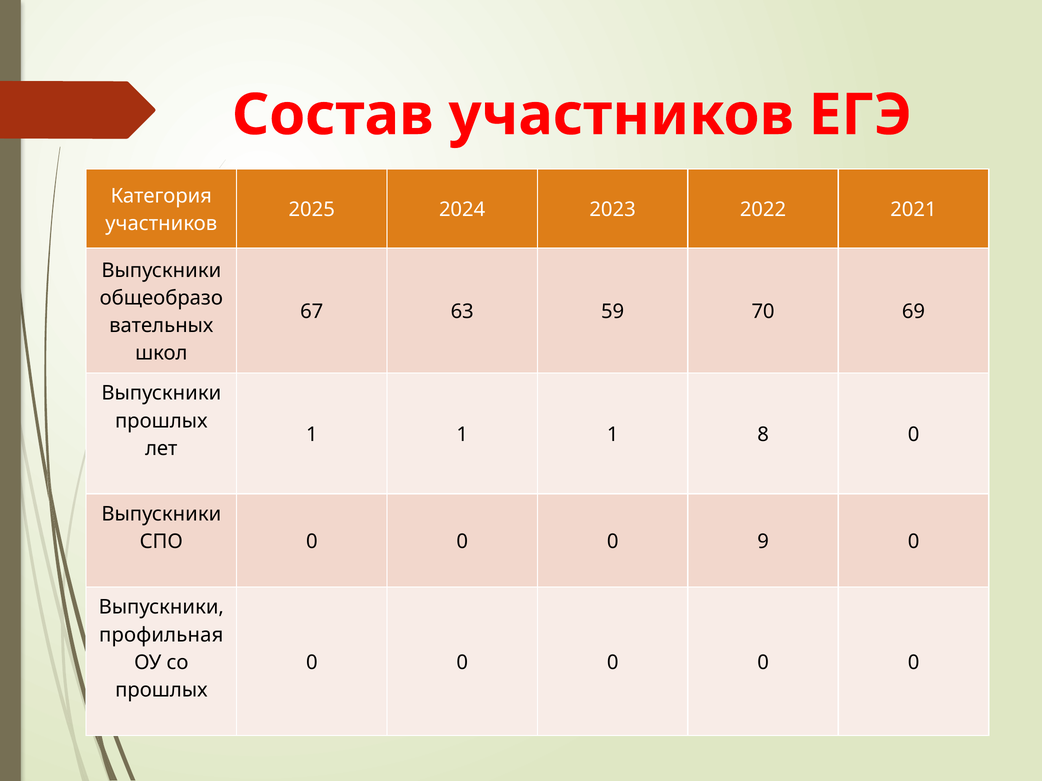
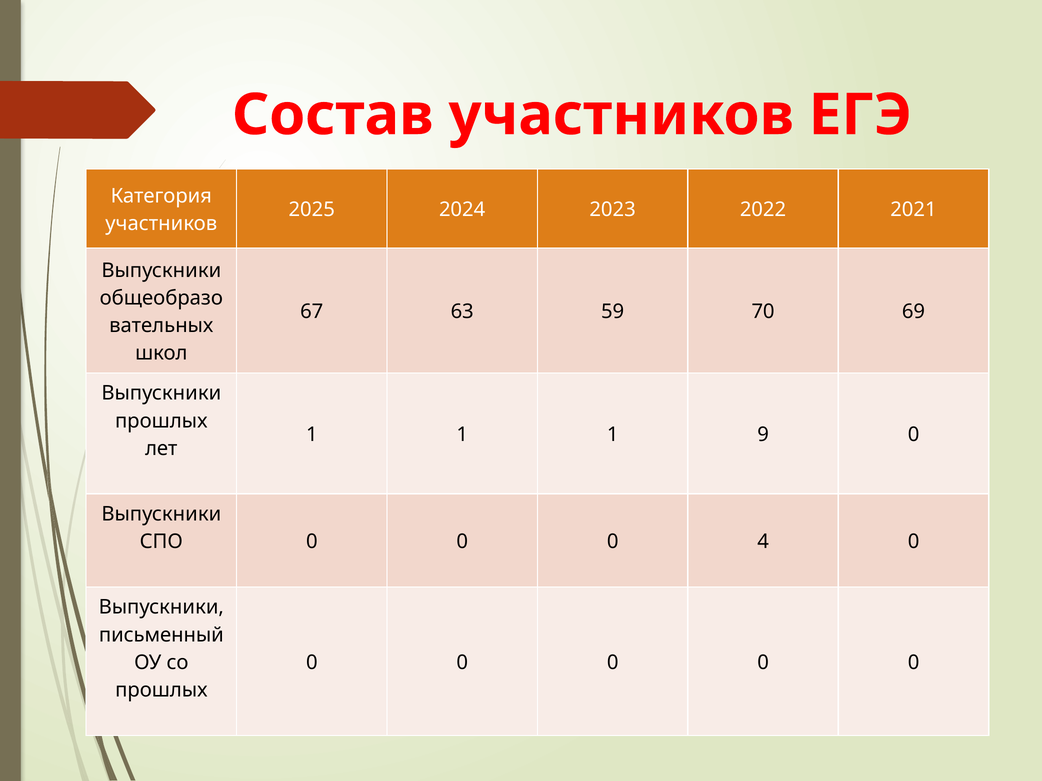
8: 8 -> 9 (763, 435)
9: 9 -> 4 (763, 542)
профильная: профильная -> письменный (161, 635)
